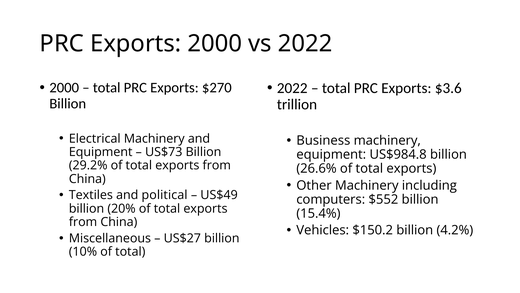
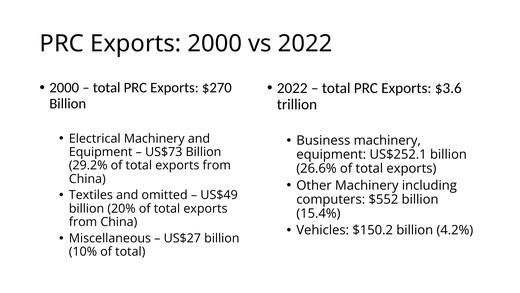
US$984.8: US$984.8 -> US$252.1 (398, 154)
political: political -> omitted (165, 195)
